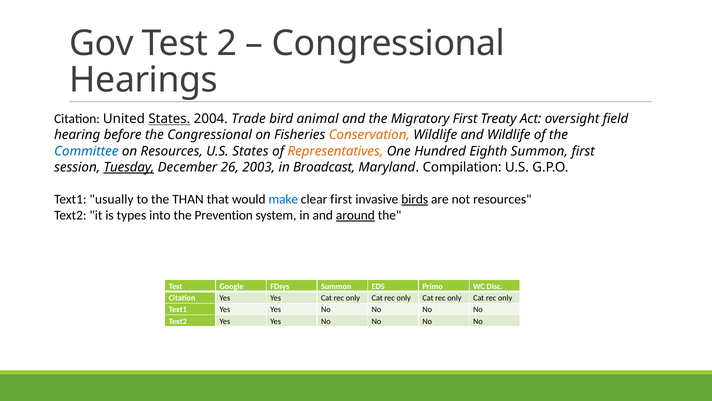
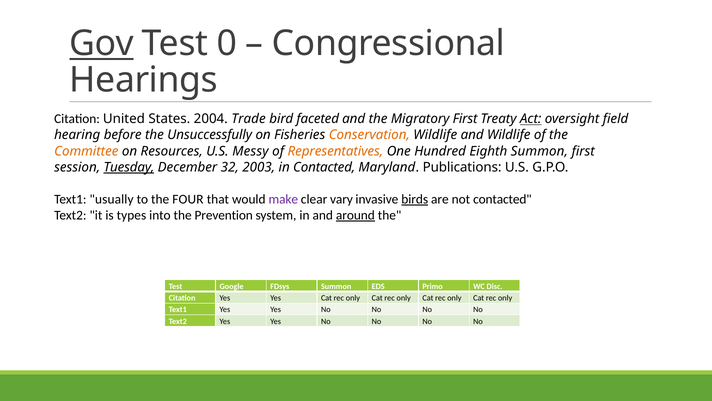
Gov underline: none -> present (102, 43)
2: 2 -> 0 (227, 43)
States underline: present -> none (169, 119)
animal: animal -> faceted (318, 119)
Act underline: none -> present (531, 119)
the Congressional: Congressional -> Unsuccessfully (210, 135)
Committee colour: blue -> orange (86, 151)
U.S States: States -> Messy (250, 151)
26: 26 -> 32 (230, 167)
in Broadcast: Broadcast -> Contacted (324, 167)
Compilation: Compilation -> Publications (462, 167)
THAN: THAN -> FOUR (188, 199)
make colour: blue -> purple (283, 199)
clear first: first -> vary (341, 199)
not resources: resources -> contacted (502, 199)
